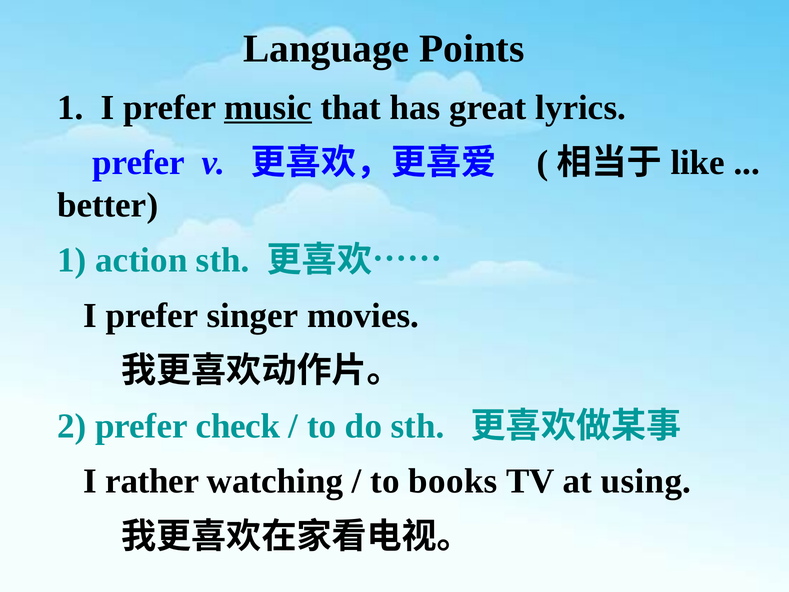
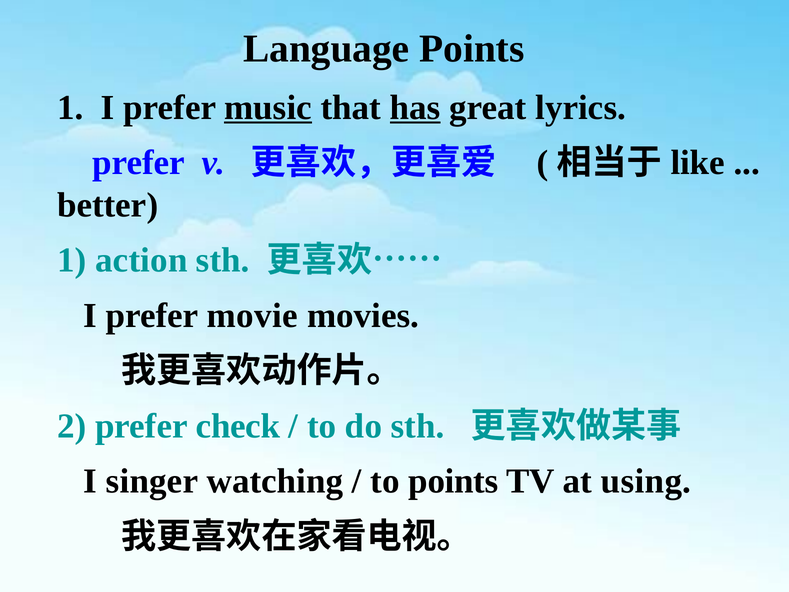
has underline: none -> present (415, 108)
singer: singer -> movie (252, 315)
rather: rather -> singer (152, 481)
to books: books -> points (453, 481)
